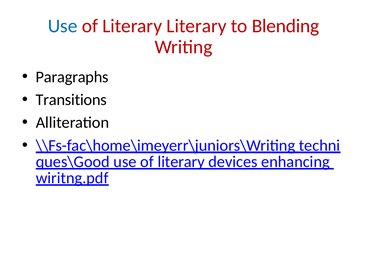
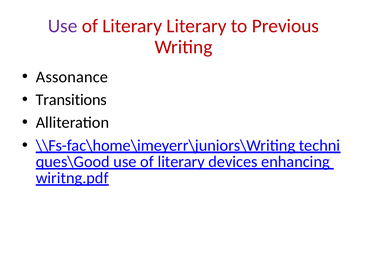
Use colour: blue -> purple (63, 26)
Blending: Blending -> Previous (285, 26)
Paragraphs: Paragraphs -> Assonance (72, 77)
